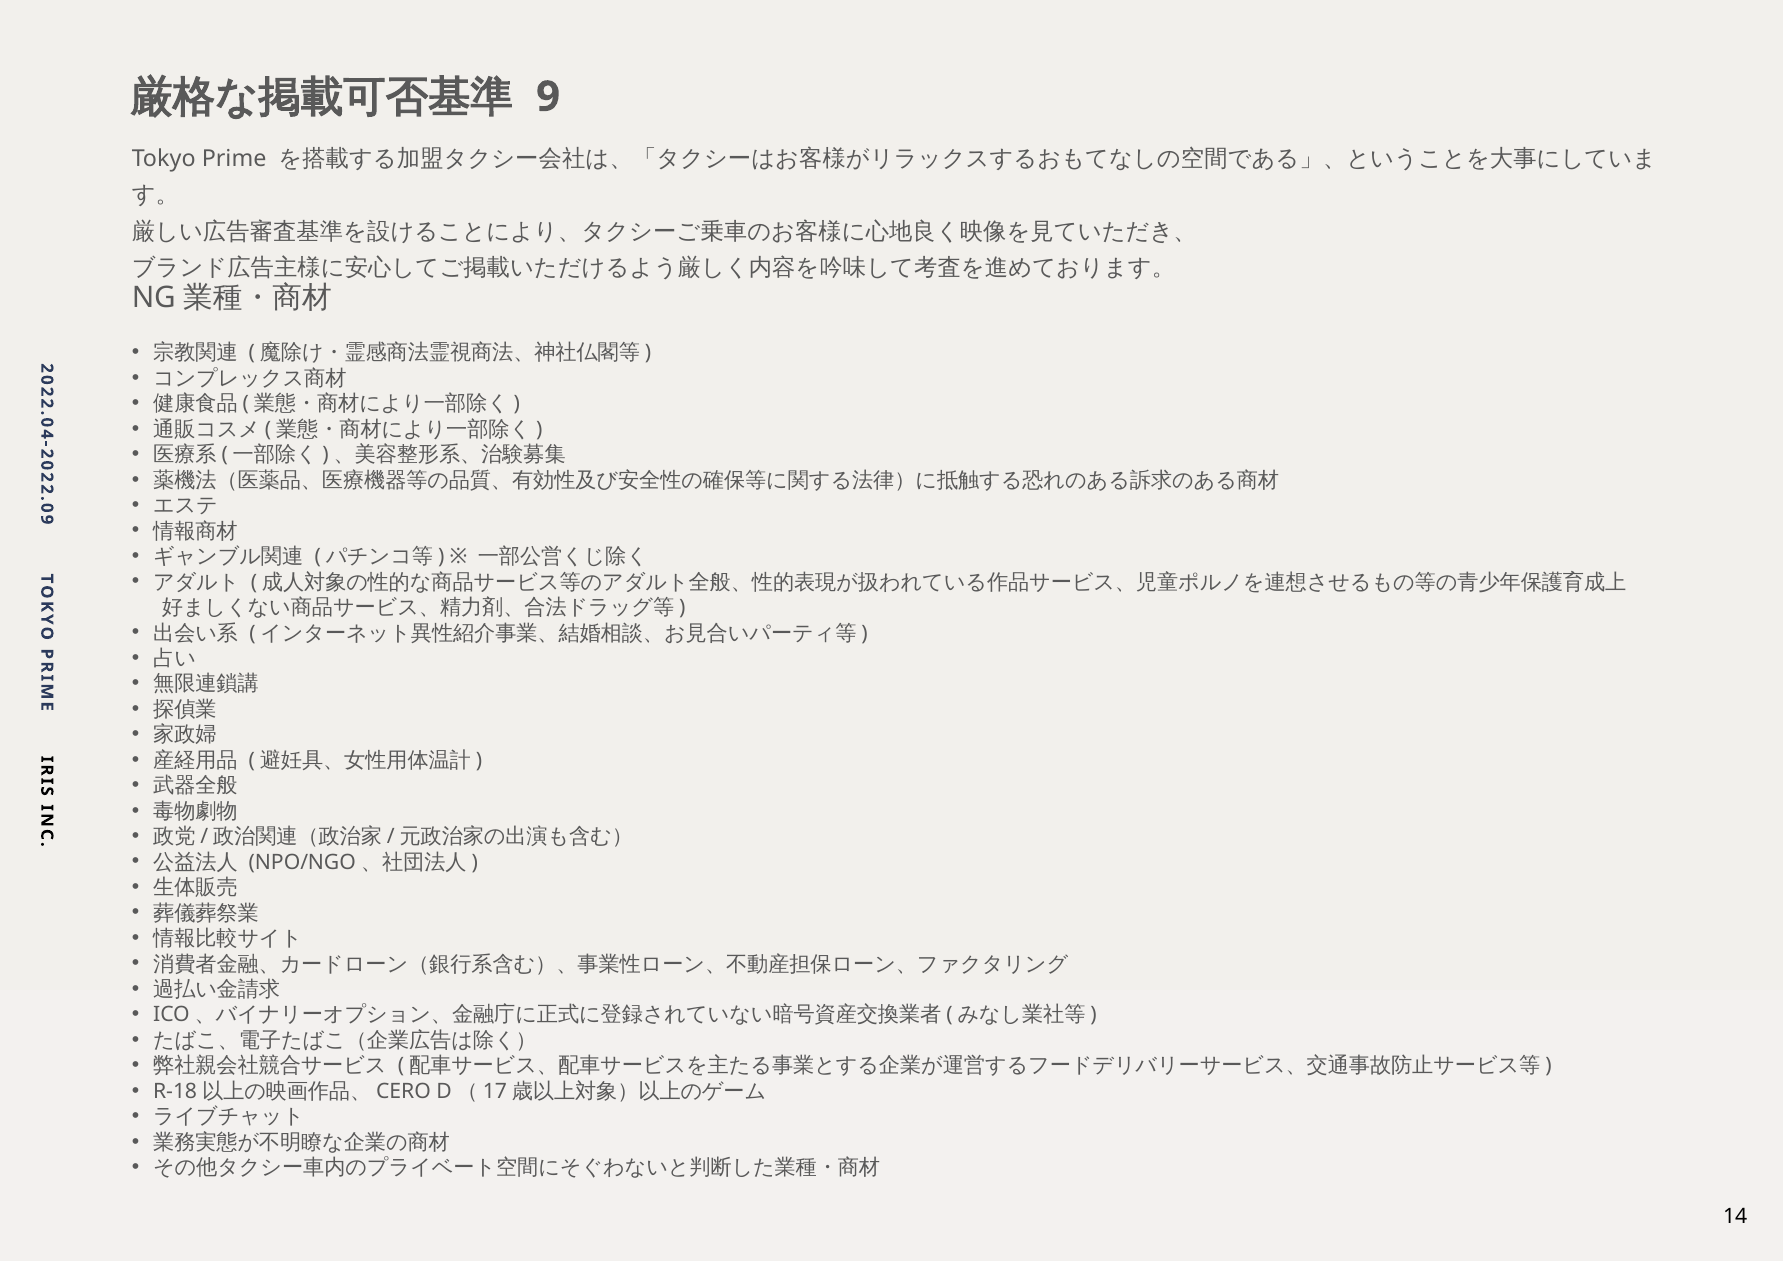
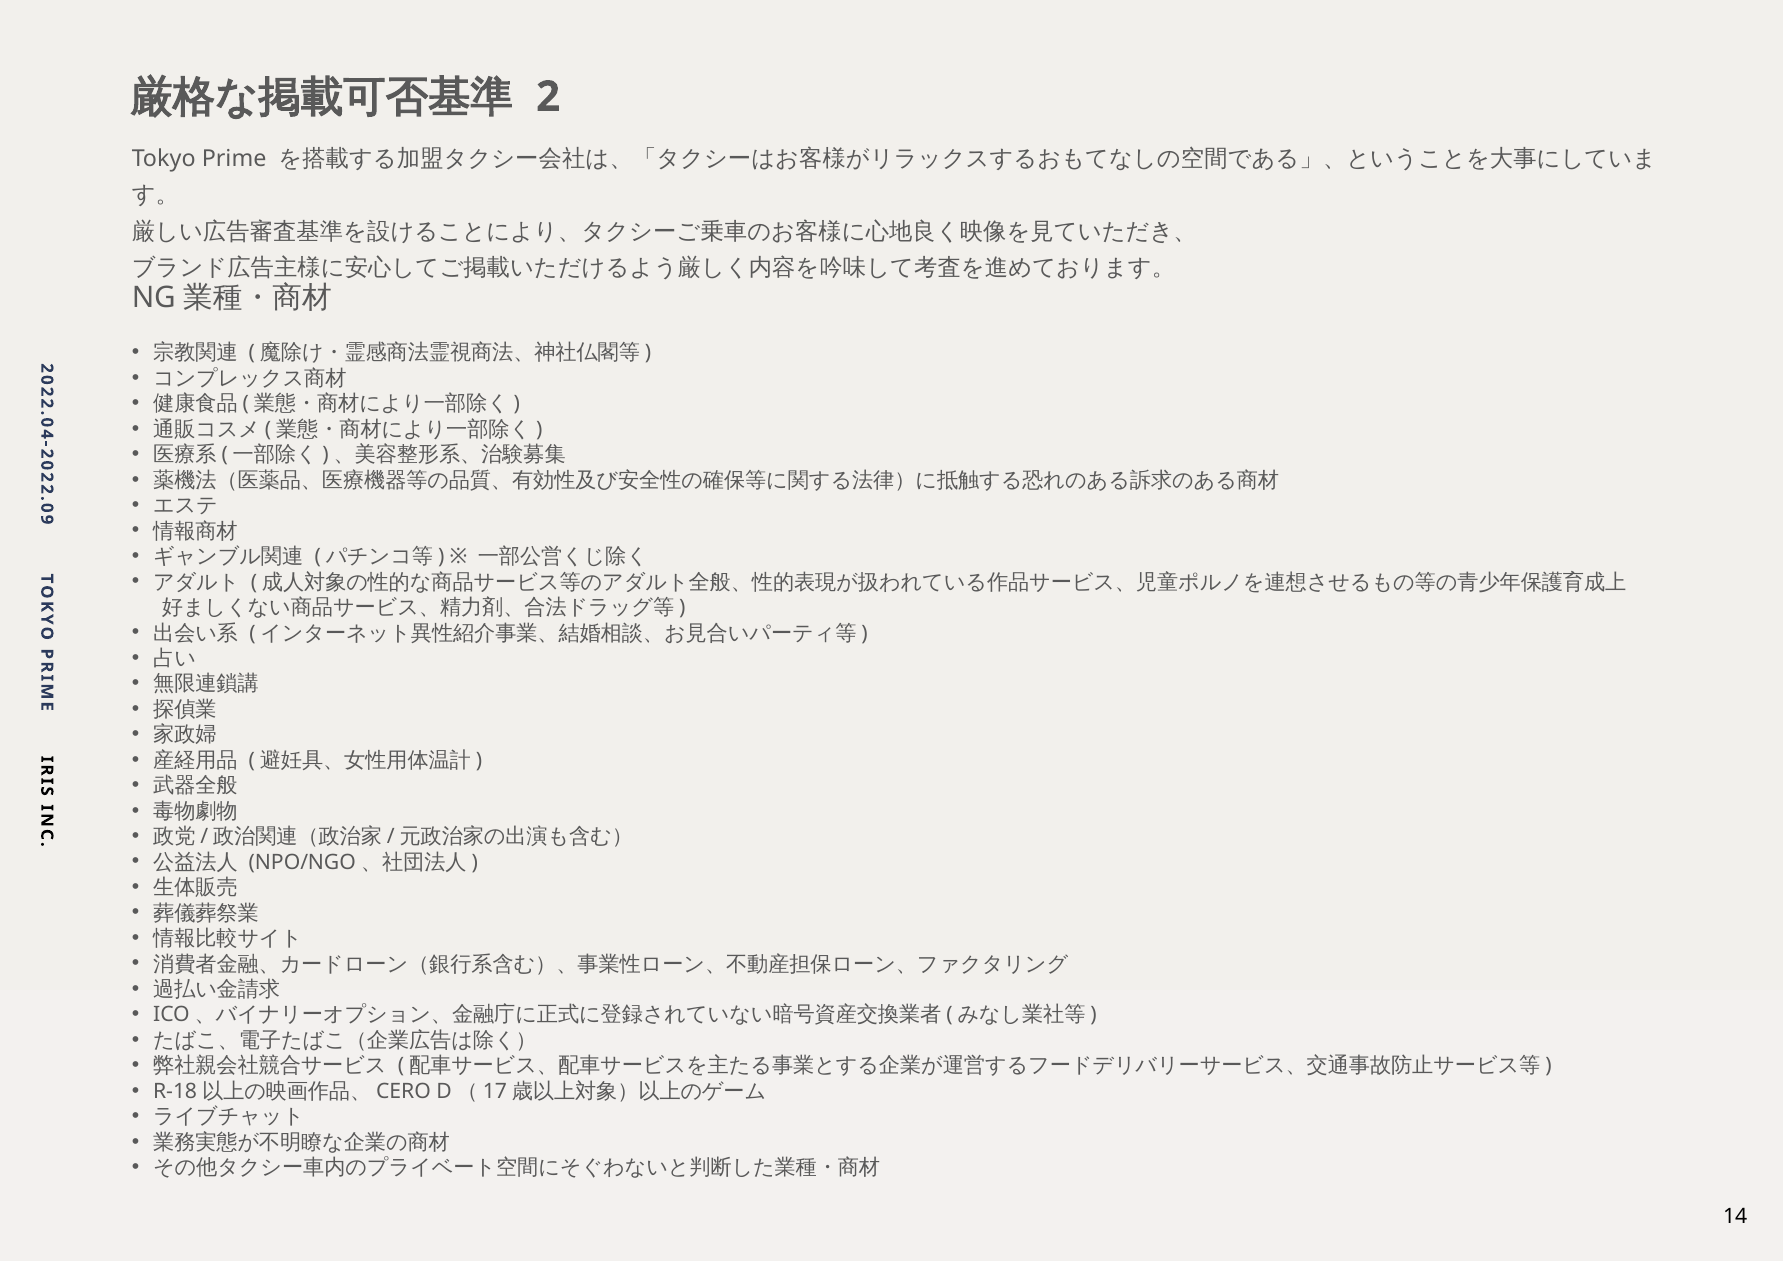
9: 9 -> 2 (548, 97)
